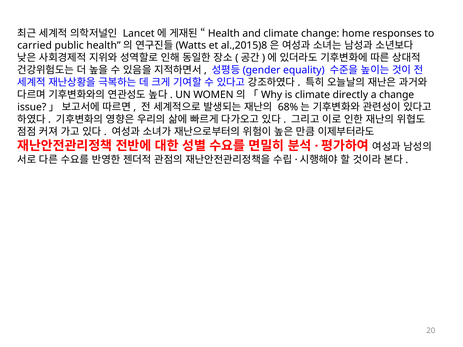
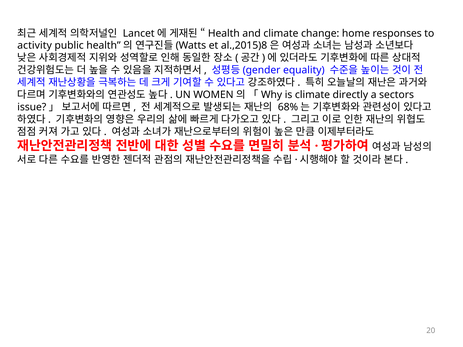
carried: carried -> activity (35, 46)
a change: change -> sectors (397, 95)
